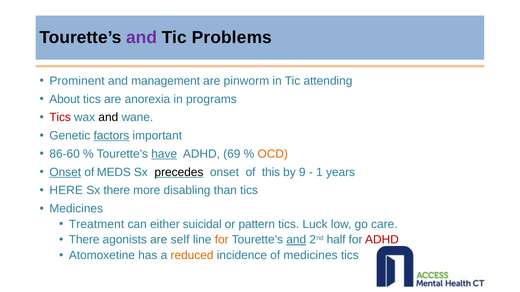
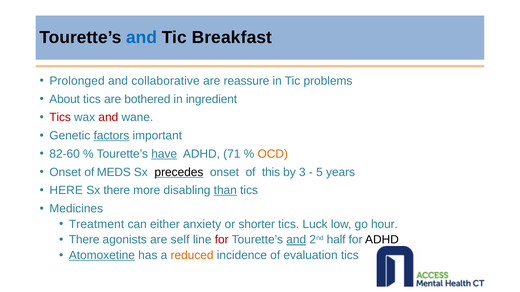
and colour: purple -> blue (142, 38)
Problems: Problems -> Breakfast (232, 38)
Prominent: Prominent -> Prolonged (77, 81)
management: management -> collaborative (166, 81)
pinworm: pinworm -> reassure (247, 81)
attending: attending -> problems (328, 81)
anorexia: anorexia -> bothered (147, 99)
programs: programs -> ingredient (211, 99)
and colour: black -> red (108, 118)
86-60: 86-60 -> 82-60 (65, 154)
69: 69 -> 71 (232, 154)
Onset underline: present -> none (65, 172)
9: 9 -> 3 (302, 172)
1: 1 -> 5 (319, 172)
than underline: none -> present (225, 191)
suicidal: suicidal -> anxiety (202, 225)
pattern: pattern -> shorter (257, 225)
care: care -> hour (384, 225)
for colour: orange -> red (222, 240)
ADHD colour: red -> black (382, 240)
Atomoxetine underline: none -> present (102, 256)
of medicines: medicines -> evaluation (311, 256)
